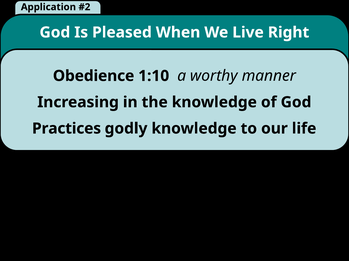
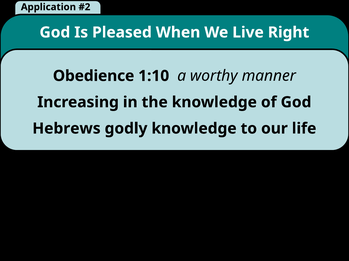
Practices: Practices -> Hebrews (66, 129)
